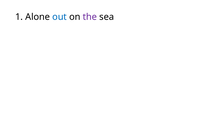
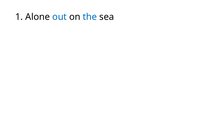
the colour: purple -> blue (90, 17)
